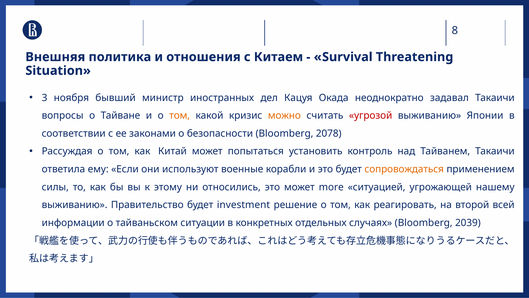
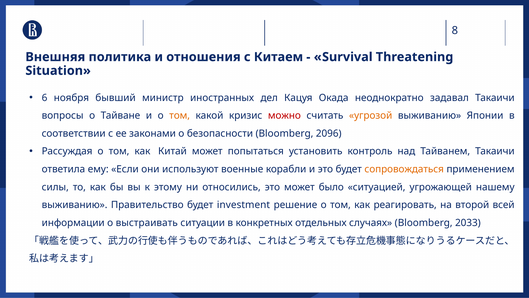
3: 3 -> 6 (45, 98)
можно colour: orange -> red (284, 115)
угрозой colour: red -> orange (371, 115)
2078: 2078 -> 2096 (329, 133)
more: more -> было (331, 187)
тайваньском: тайваньском -> выстраивать (147, 223)
2039: 2039 -> 2033 (468, 223)
